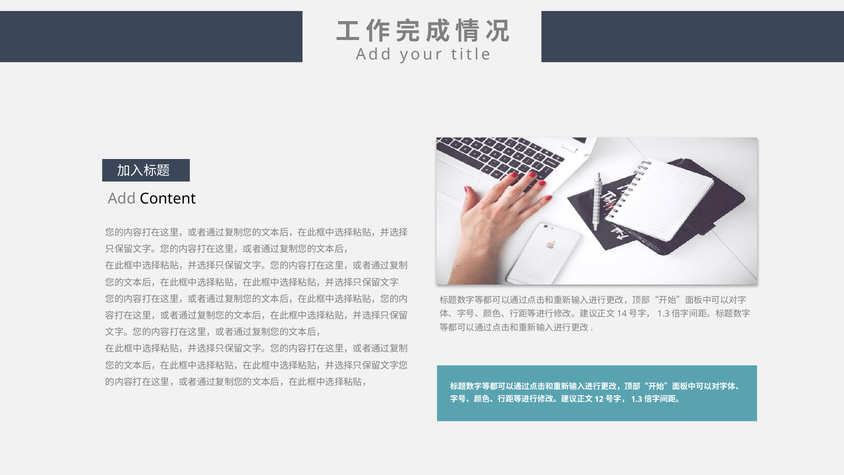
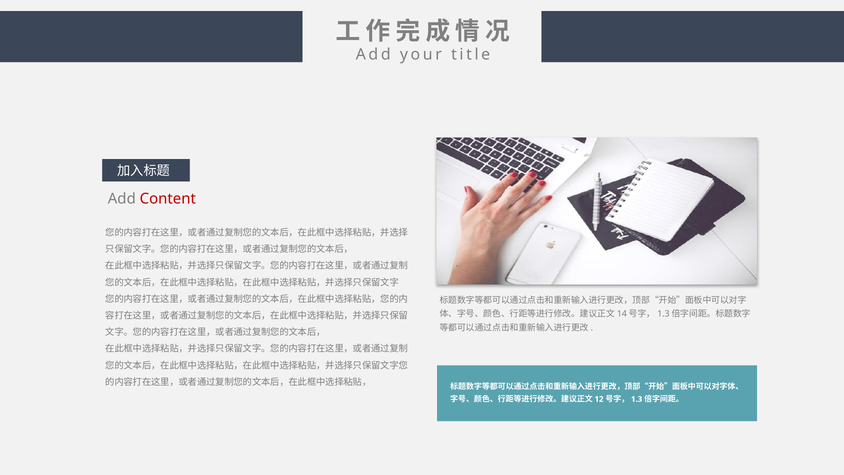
Content colour: black -> red (168, 199)
